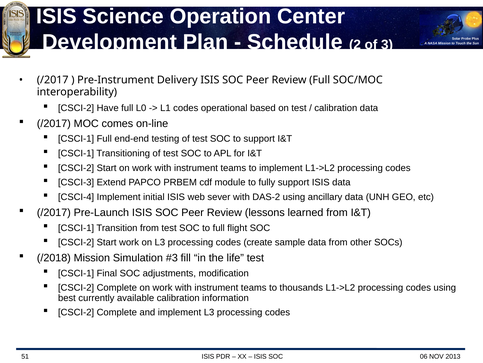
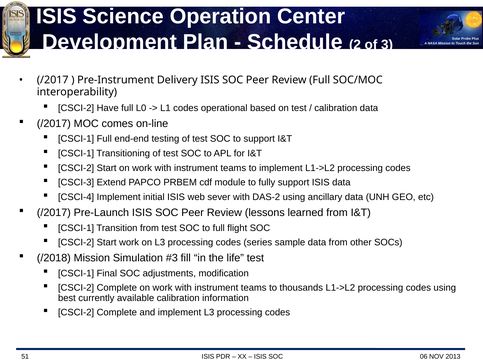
create: create -> series (258, 242)
